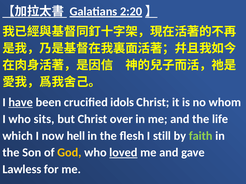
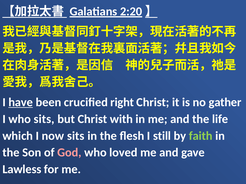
idols: idols -> right (122, 102)
whom: whom -> gather (225, 102)
over: over -> with (121, 119)
now hell: hell -> sits (76, 136)
God colour: yellow -> pink (69, 153)
loved underline: present -> none (123, 153)
